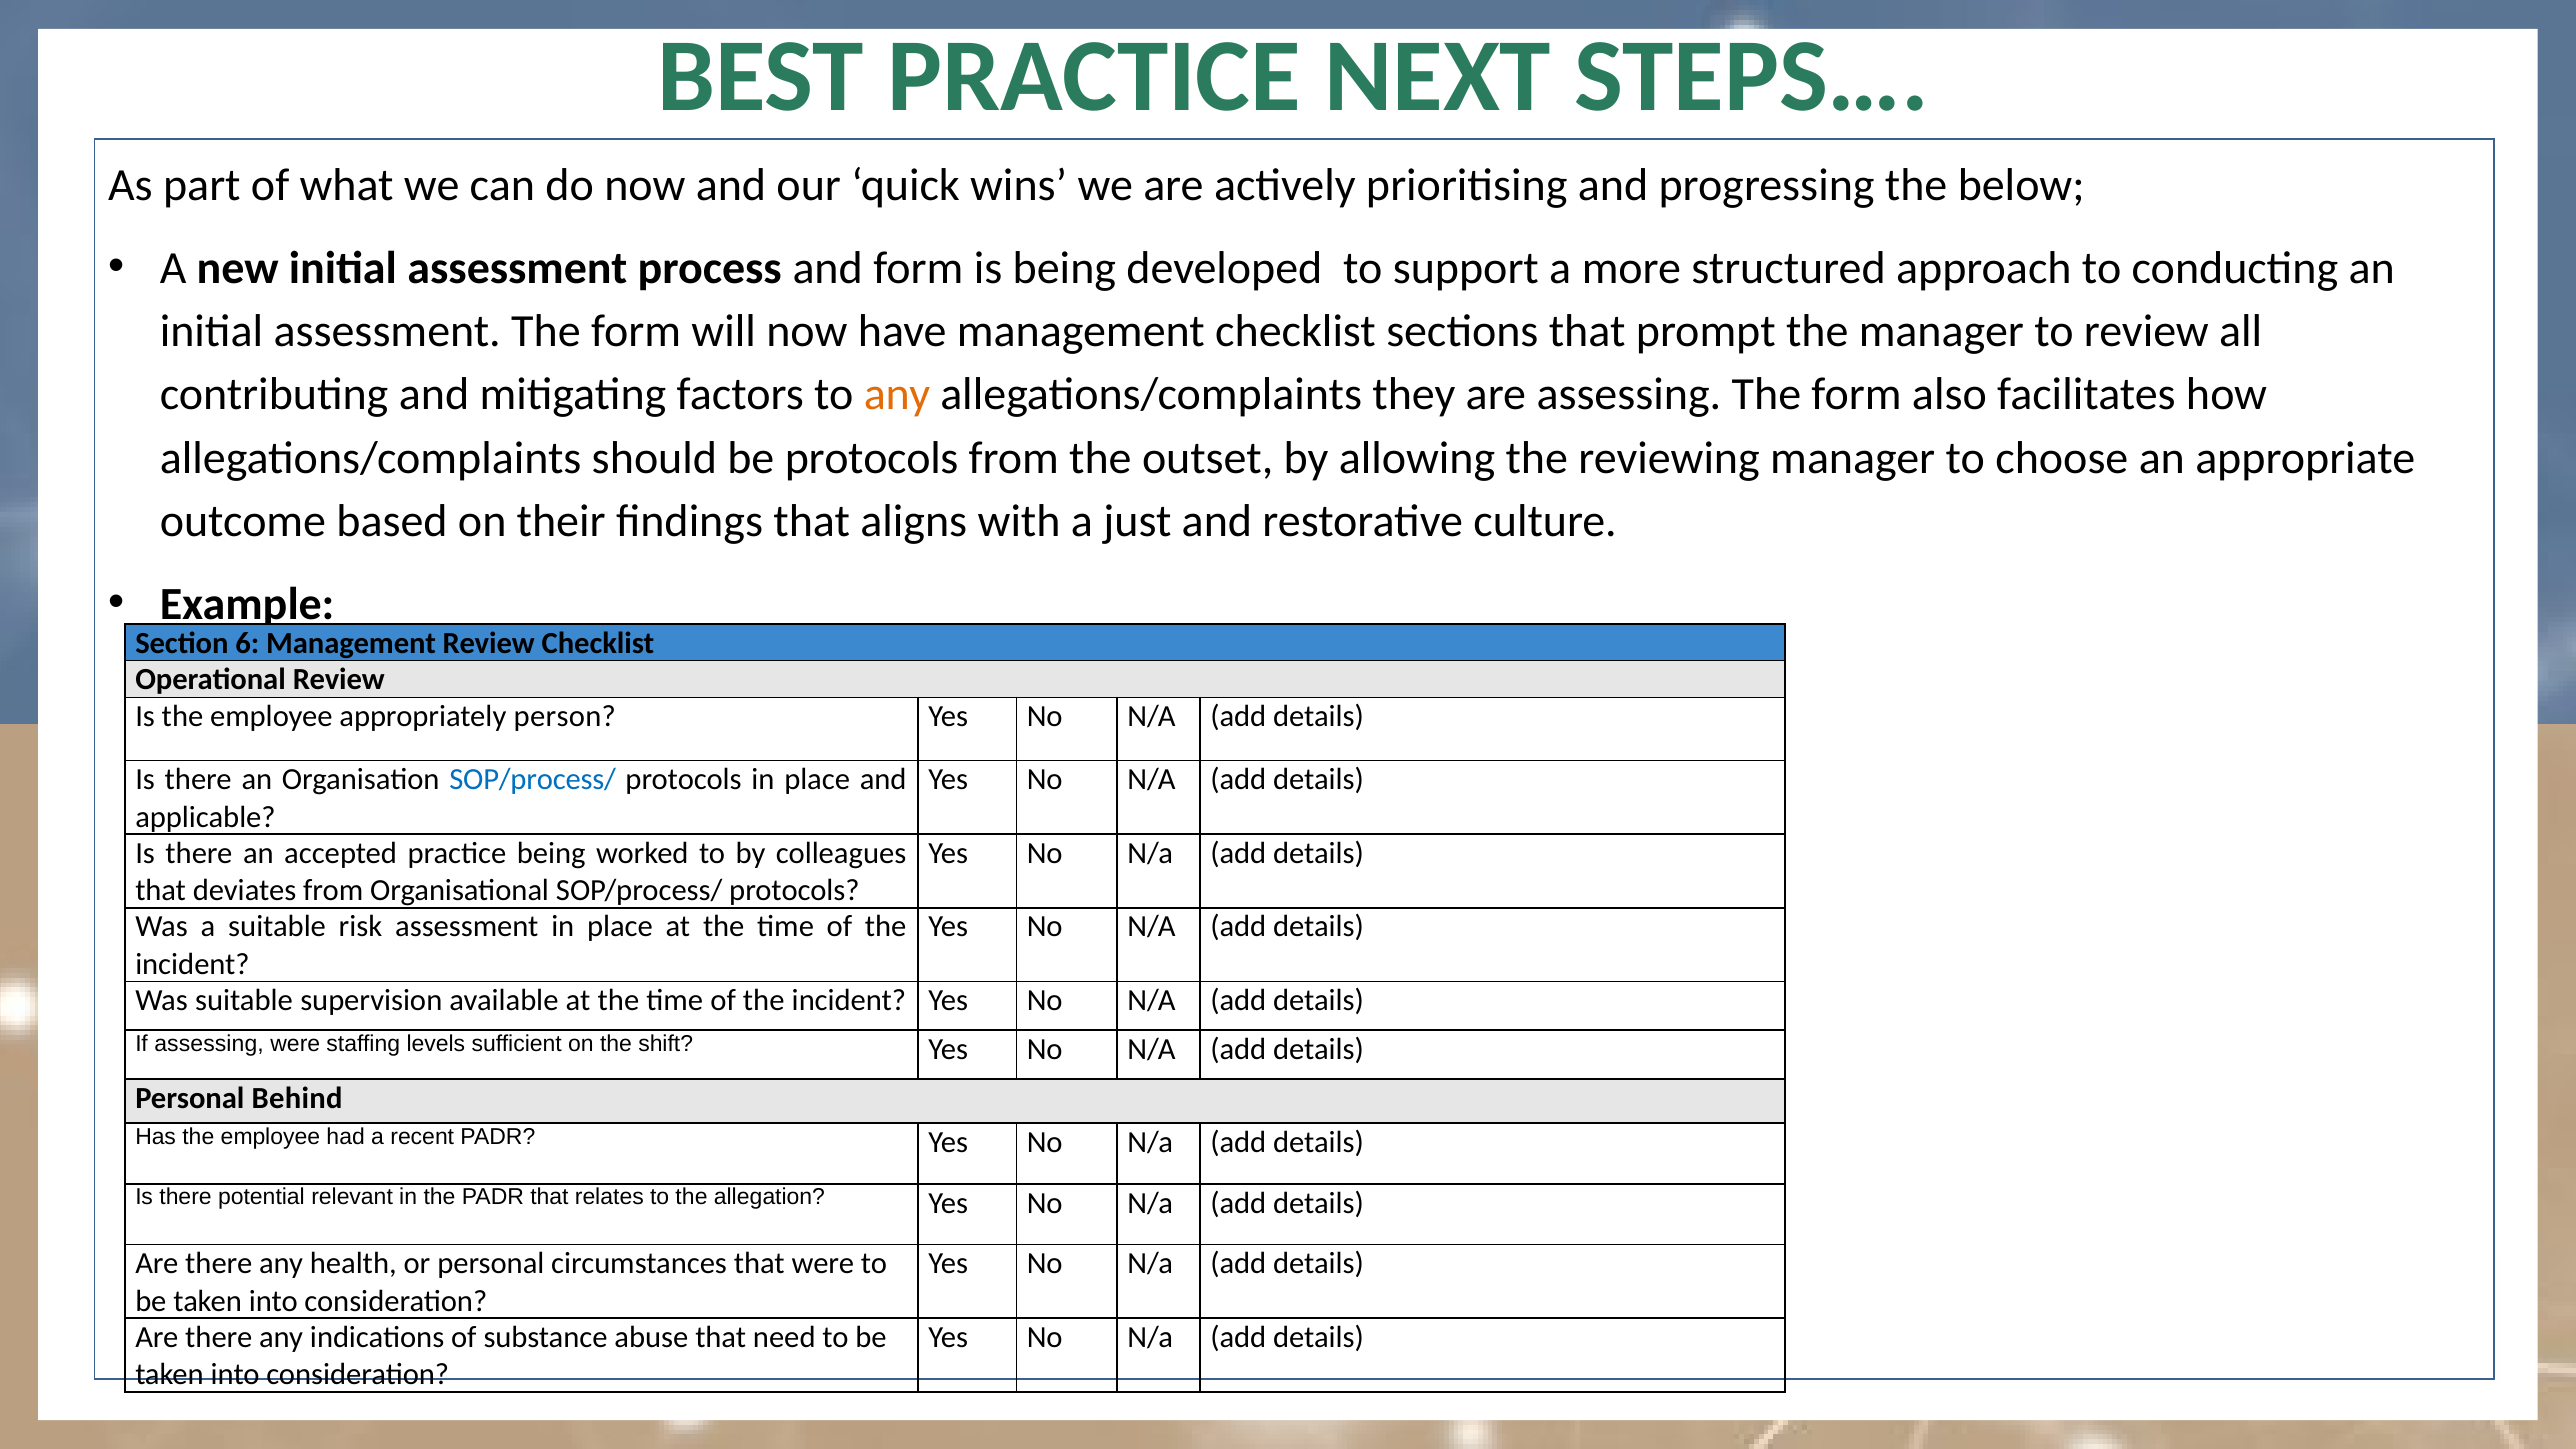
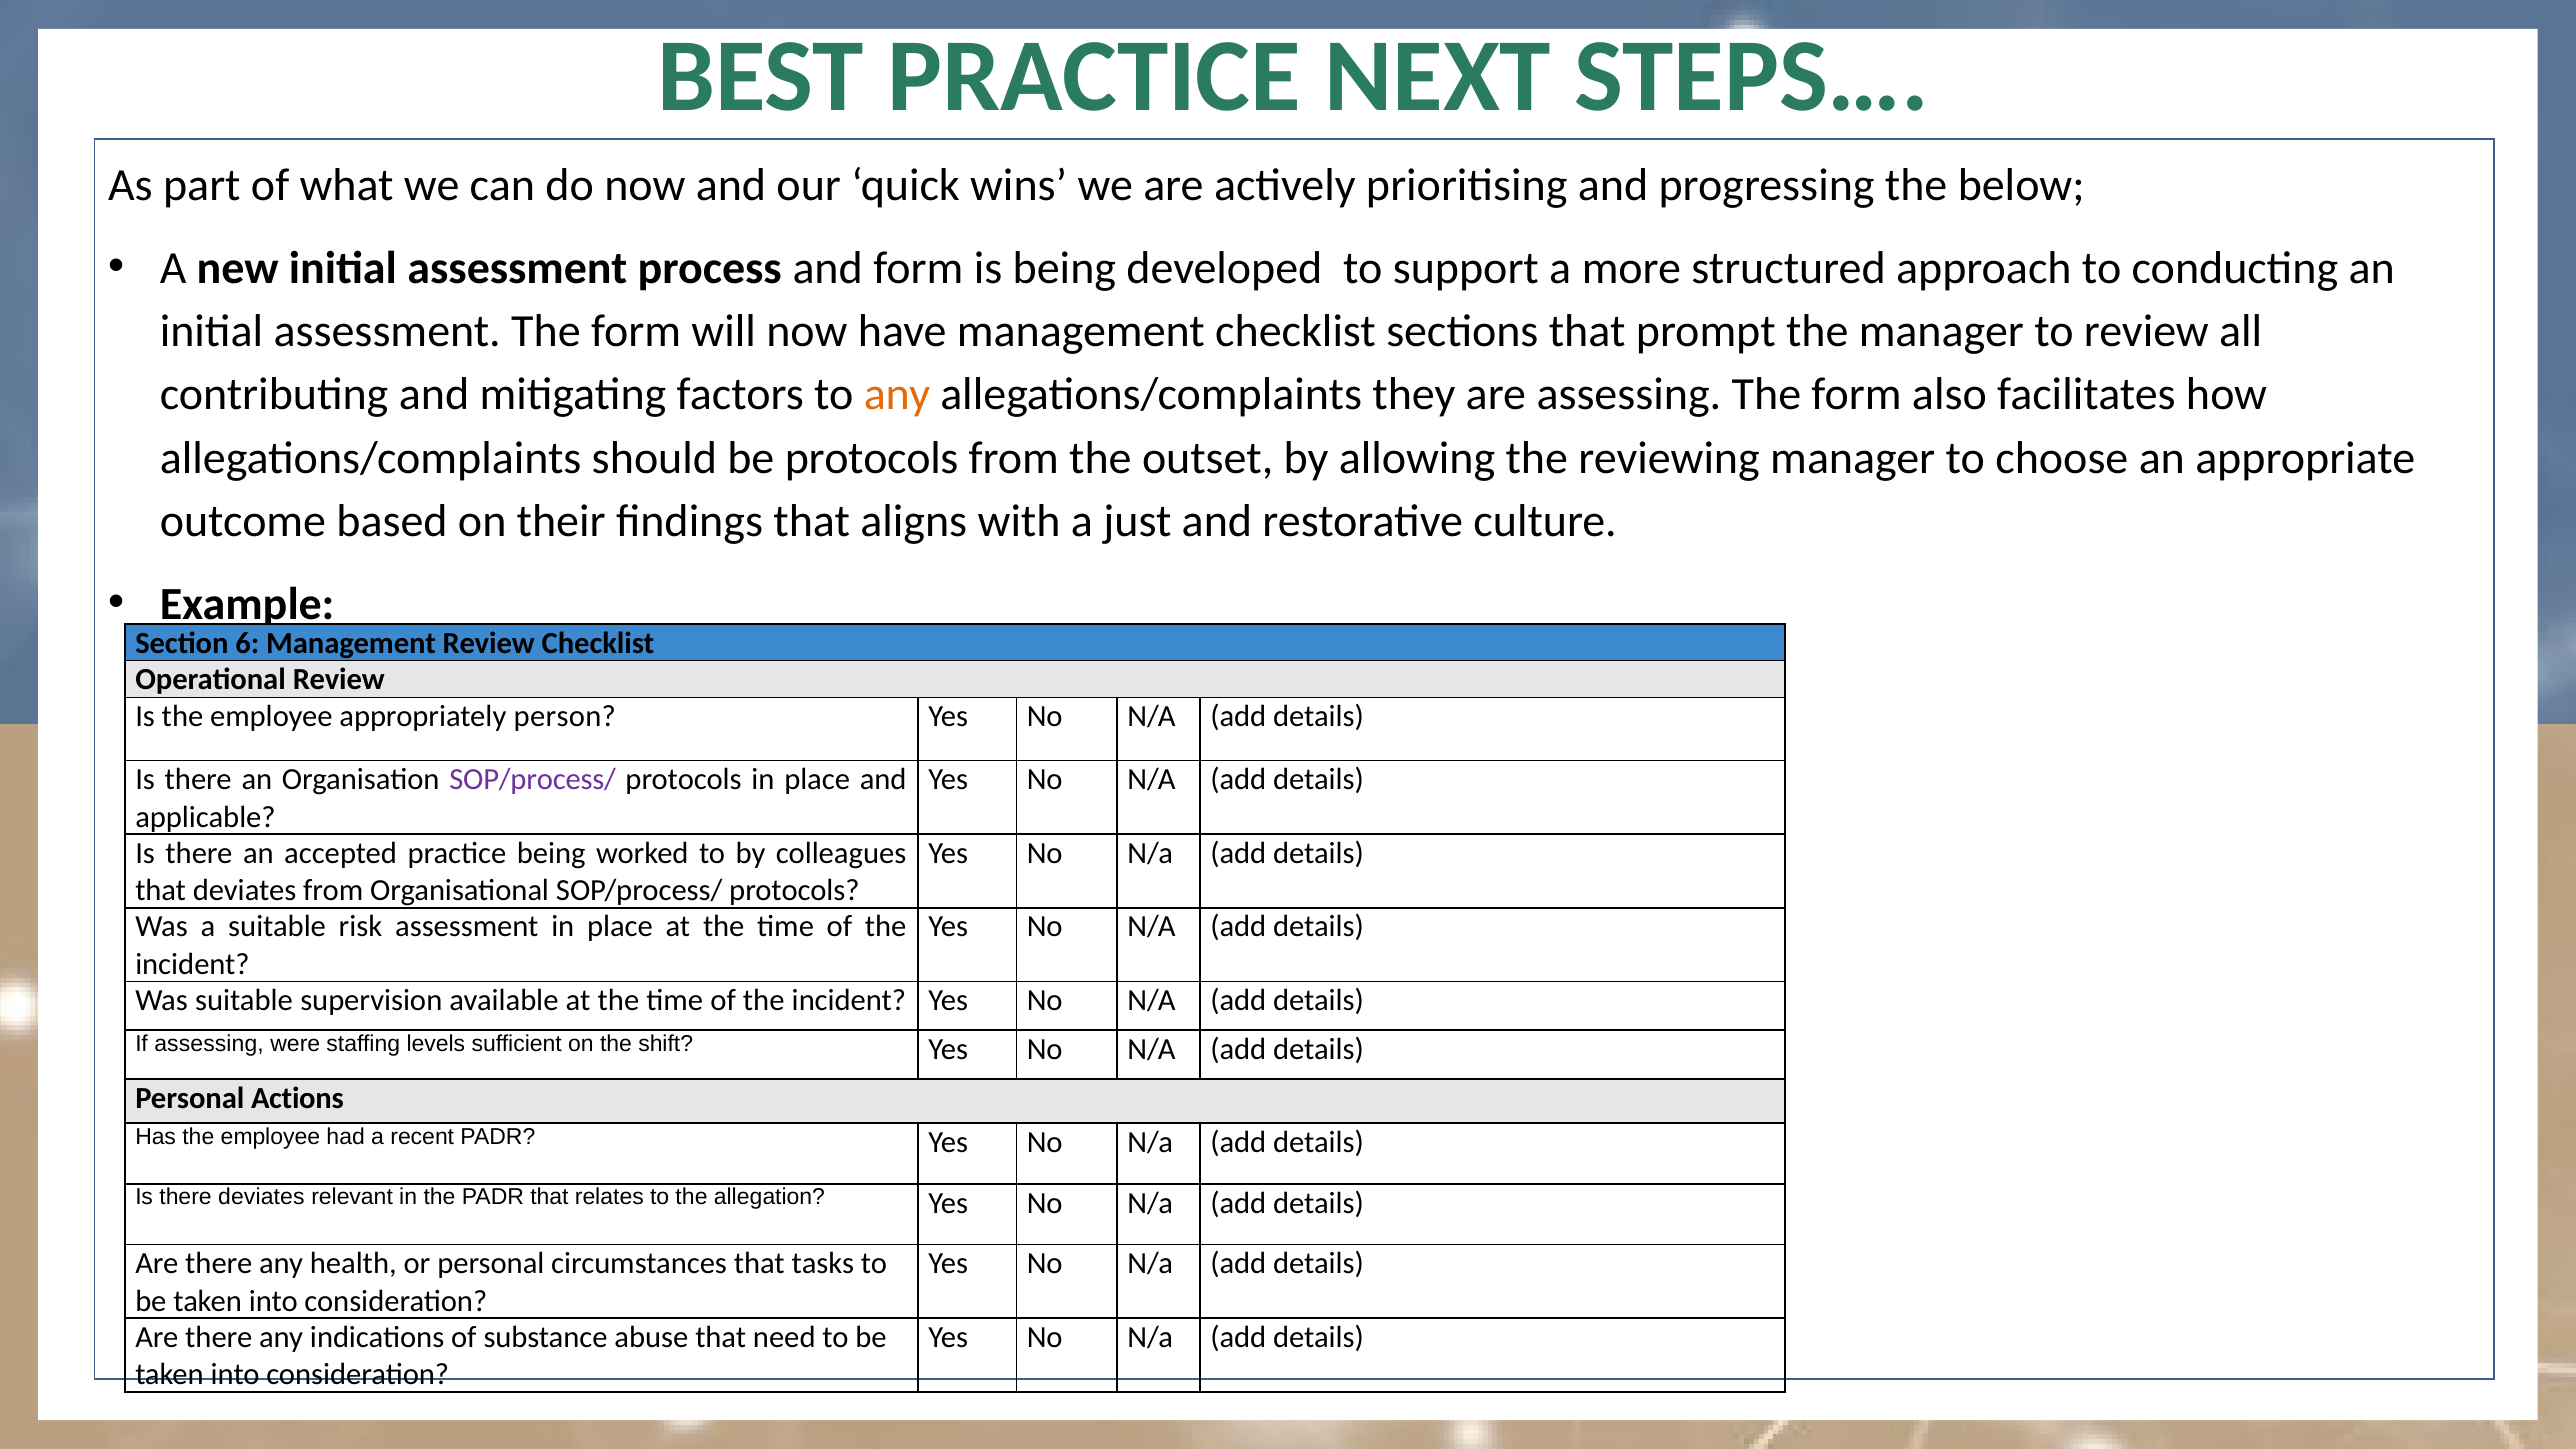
SOP/process/ colour: blue -> purple (533, 780)
Behind: Behind -> Actions (297, 1098)
there potential: potential -> deviates (261, 1197)
that were: were -> tasks (823, 1264)
